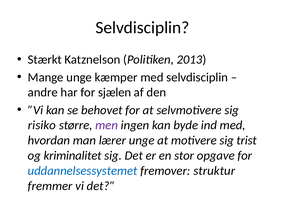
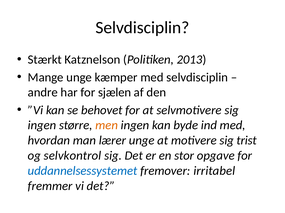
risiko: risiko -> ingen (42, 126)
men colour: purple -> orange (107, 126)
kriminalitet: kriminalitet -> selvkontrol (73, 156)
struktur: struktur -> irritabel (214, 171)
